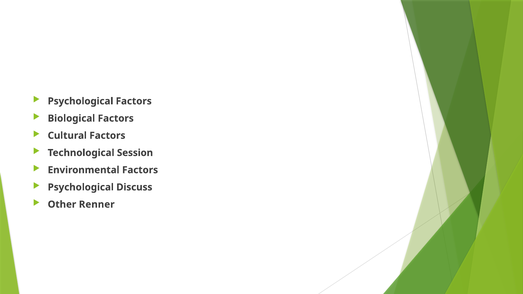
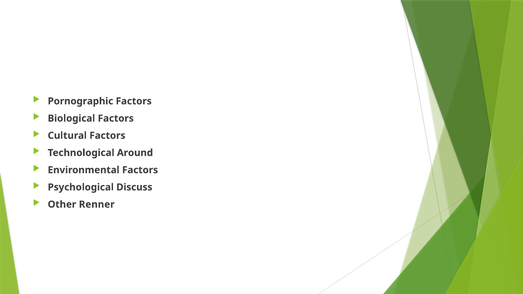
Psychological: Psychological -> Pornographic (80, 101)
Session: Session -> Around (135, 153)
